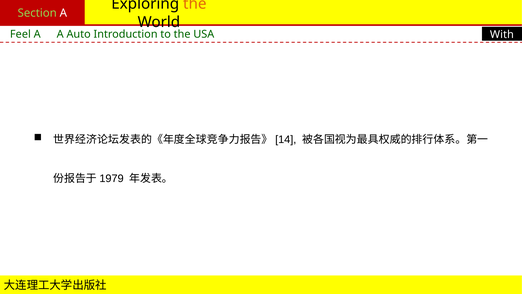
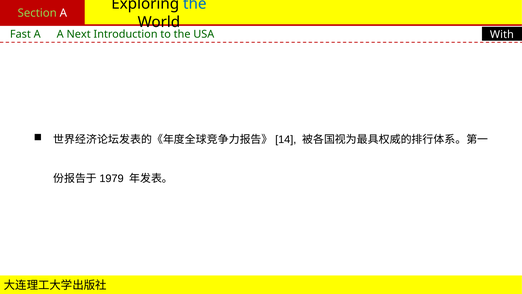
the colour: orange -> blue (195, 4)
Feel: Feel -> Fast (20, 34)
Auto: Auto -> Next (79, 34)
